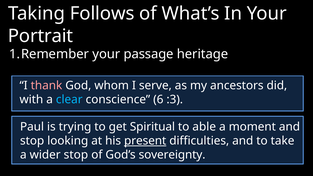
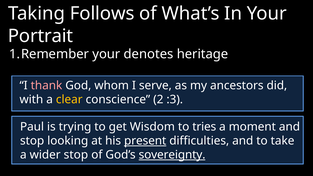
passage: passage -> denotes (149, 54)
clear colour: light blue -> yellow (69, 100)
6: 6 -> 2 (158, 100)
Spiritual: Spiritual -> Wisdom (152, 127)
able: able -> tries (204, 127)
sovereignty underline: none -> present (172, 155)
